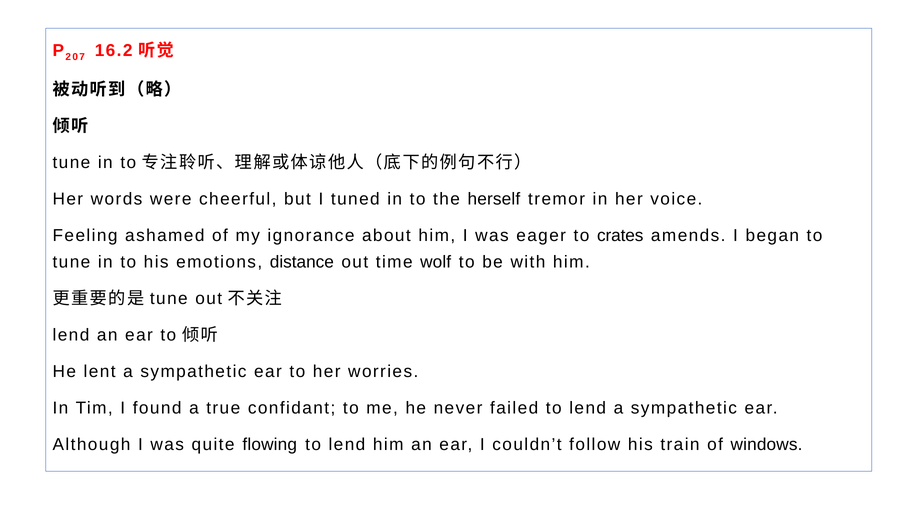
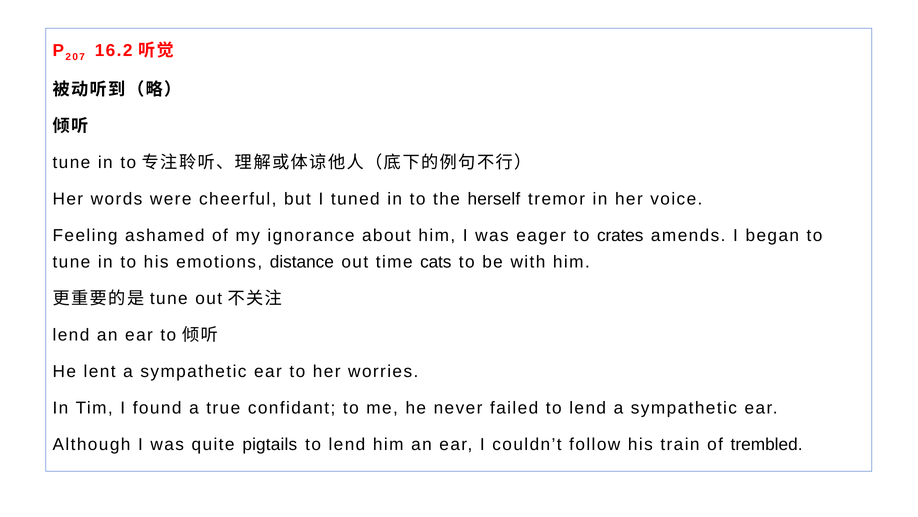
wolf: wolf -> cats (436, 262)
flowing: flowing -> pigtails (270, 444)
windows: windows -> trembled (767, 444)
